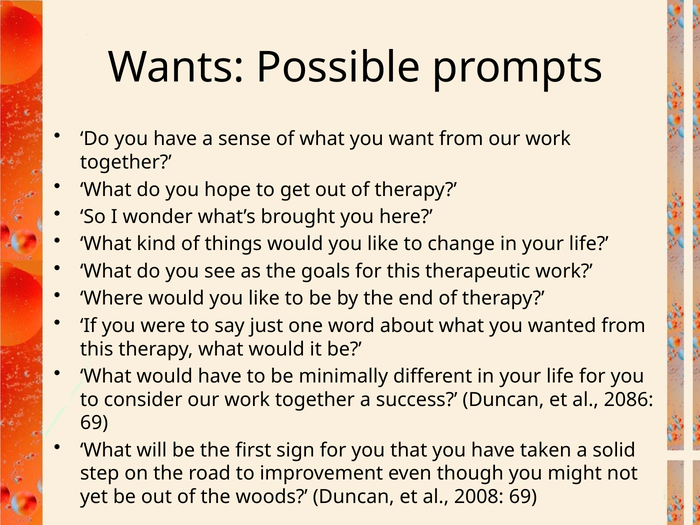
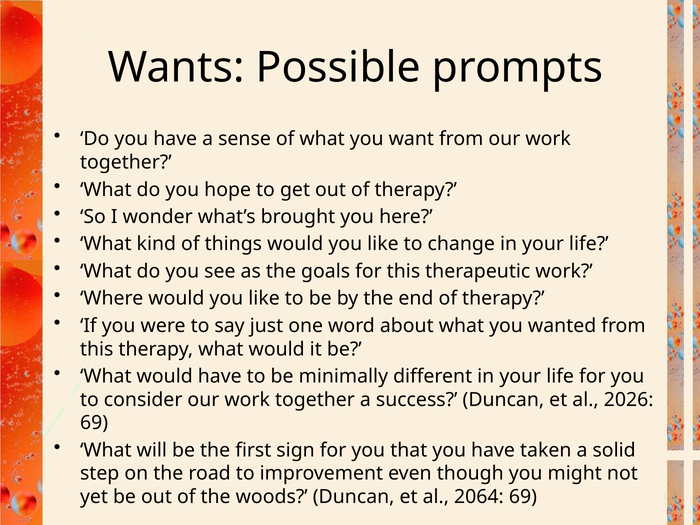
2086: 2086 -> 2026 (629, 400)
2008: 2008 -> 2064 (479, 497)
